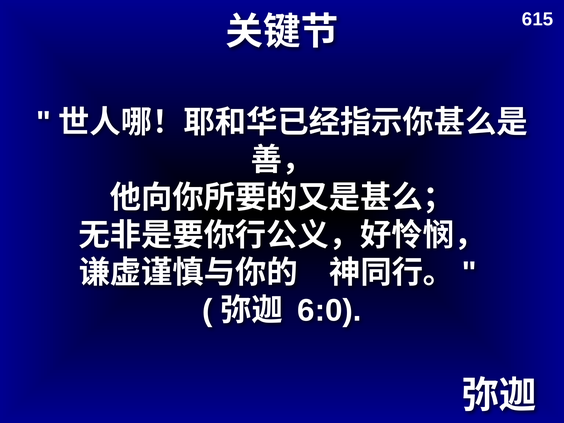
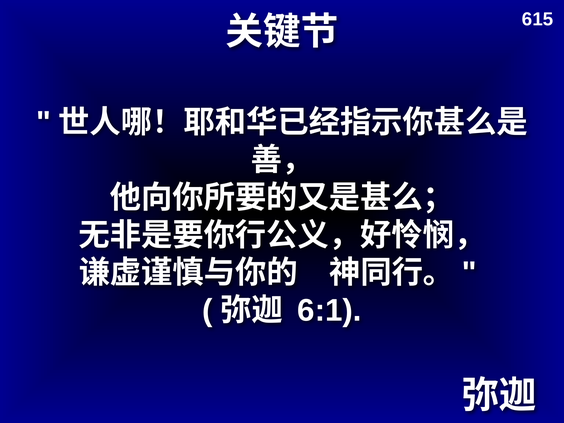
6:0: 6:0 -> 6:1 (329, 311)
